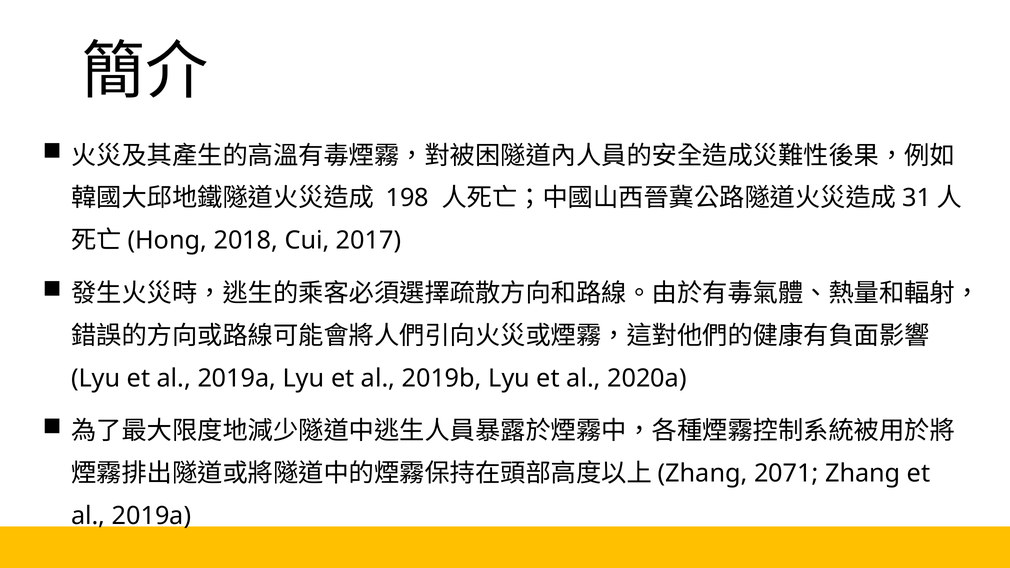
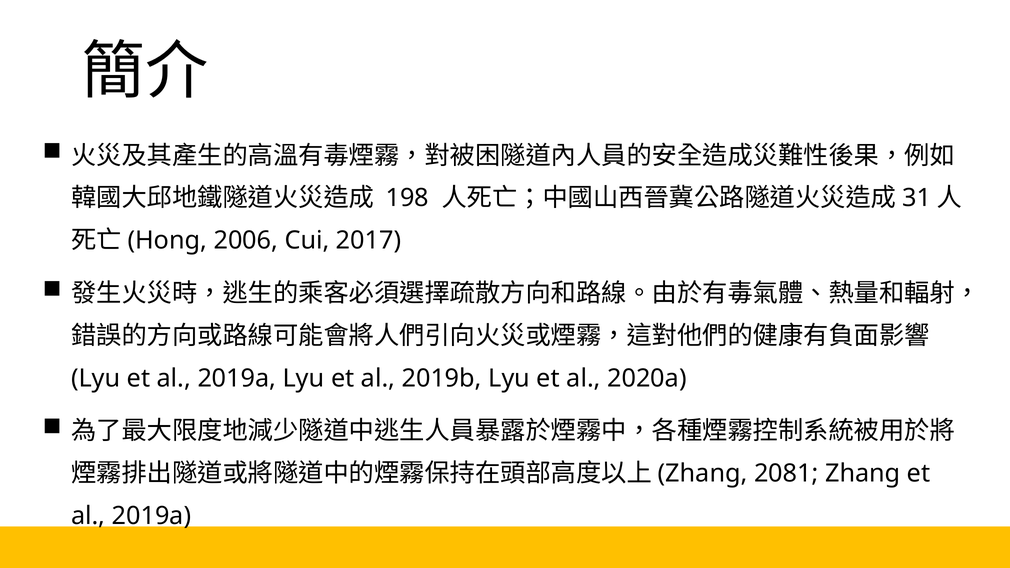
2018: 2018 -> 2006 (246, 241)
2071: 2071 -> 2081 (786, 474)
